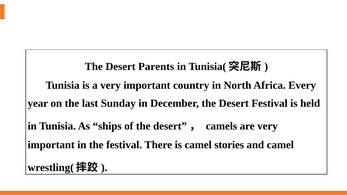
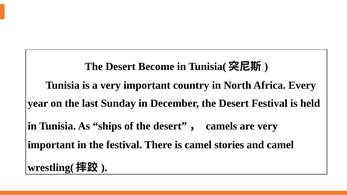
Parents: Parents -> Become (156, 67)
